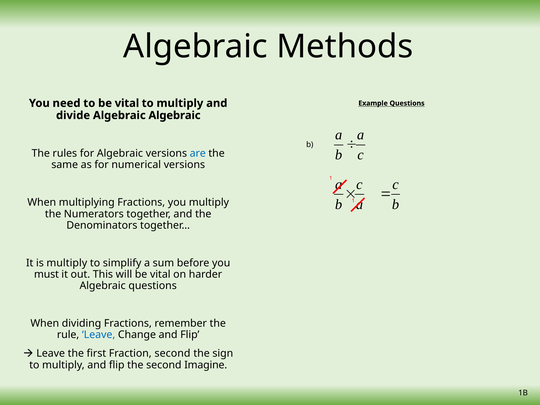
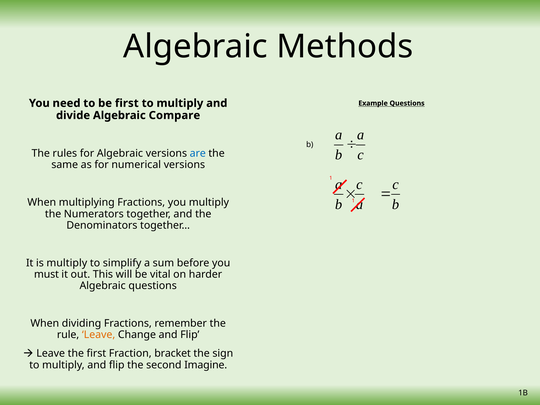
to be vital: vital -> first (127, 103)
Algebraic Algebraic: Algebraic -> Compare (174, 115)
Leave colour: blue -> orange (99, 335)
Fraction second: second -> bracket (173, 354)
